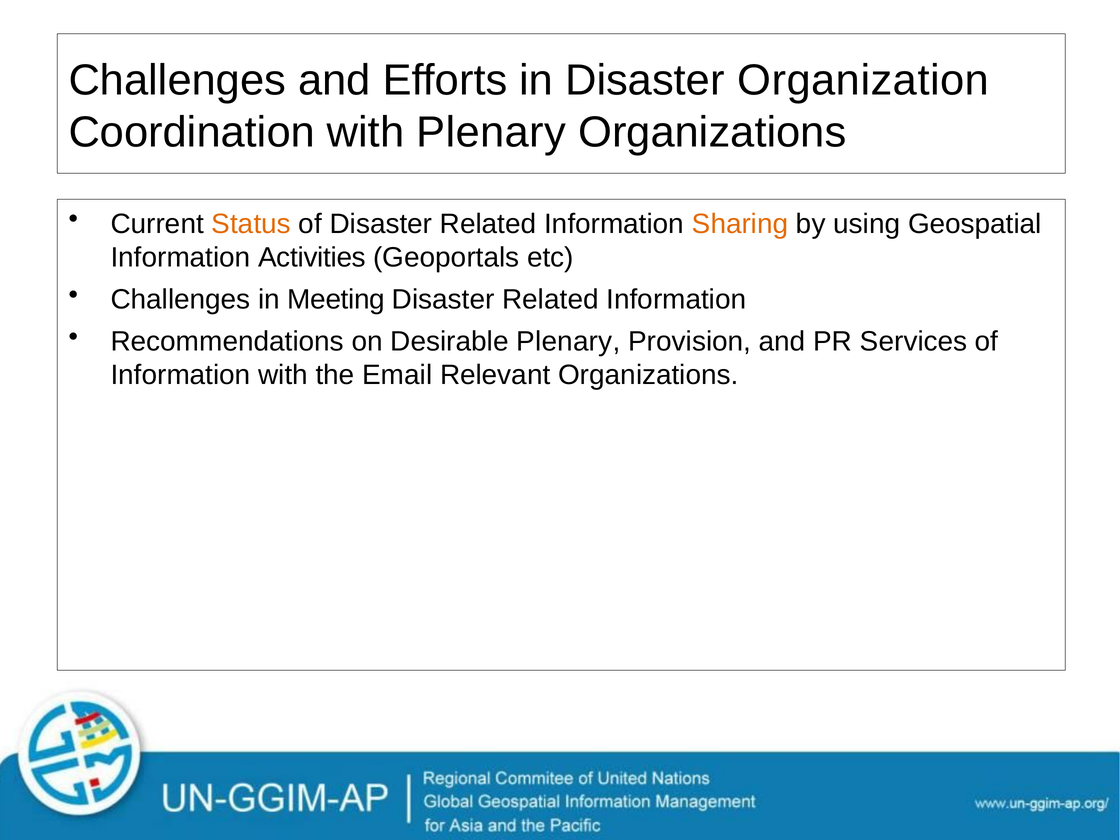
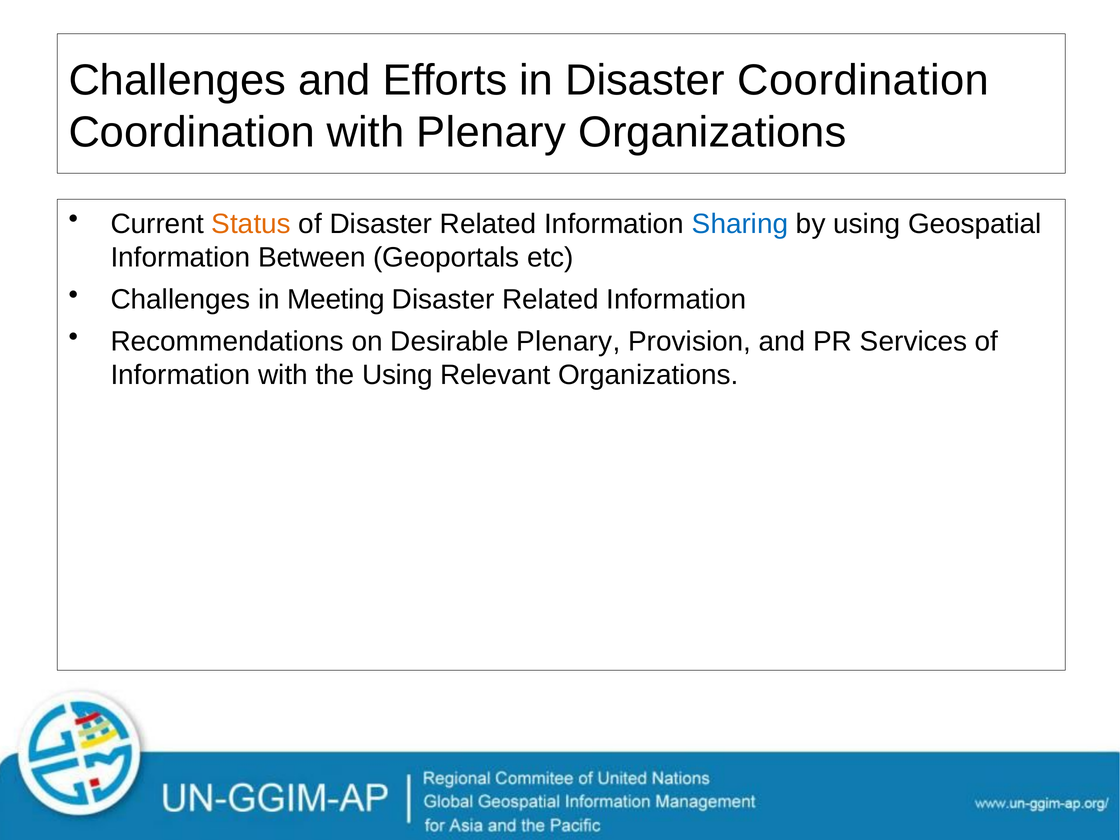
Disaster Organization: Organization -> Coordination (863, 80)
Sharing colour: orange -> blue (740, 224)
Activities: Activities -> Between (312, 257)
the Email: Email -> Using (397, 375)
